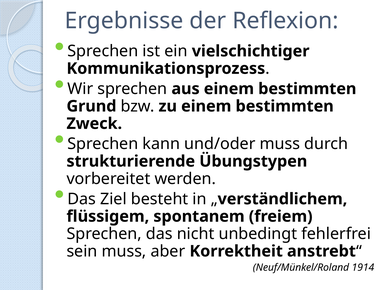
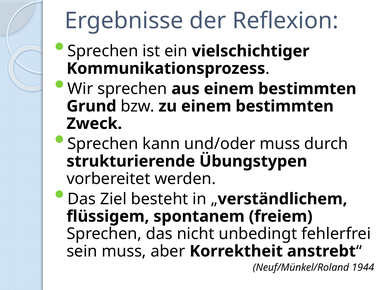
1914: 1914 -> 1944 (363, 268)
